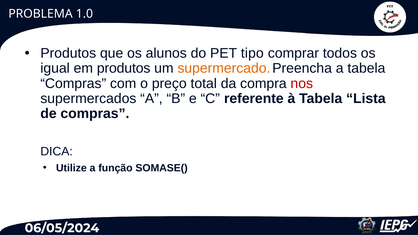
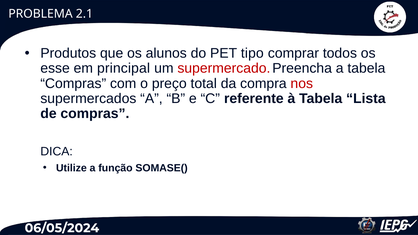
1.0: 1.0 -> 2.1 (84, 14)
igual: igual -> esse (55, 68)
em produtos: produtos -> principal (124, 68)
supermercado colour: orange -> red (224, 68)
